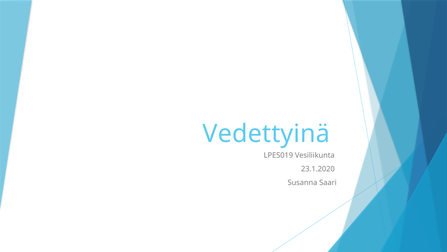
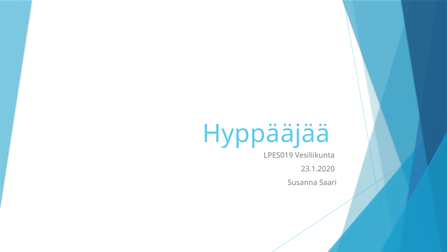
Vedettyinä: Vedettyinä -> Hyppääjää (266, 133)
